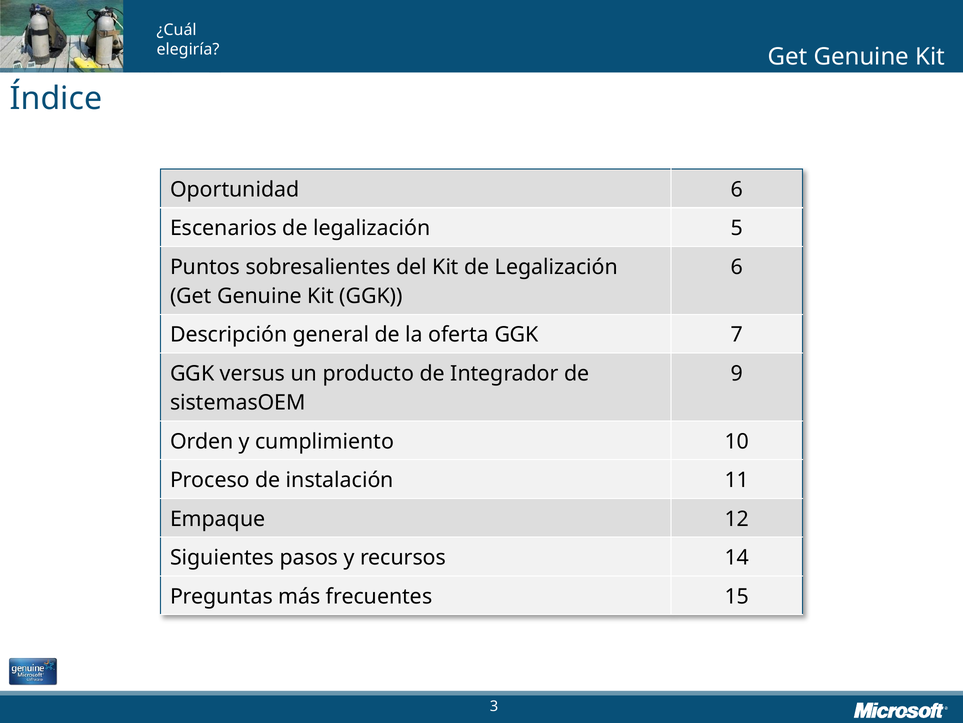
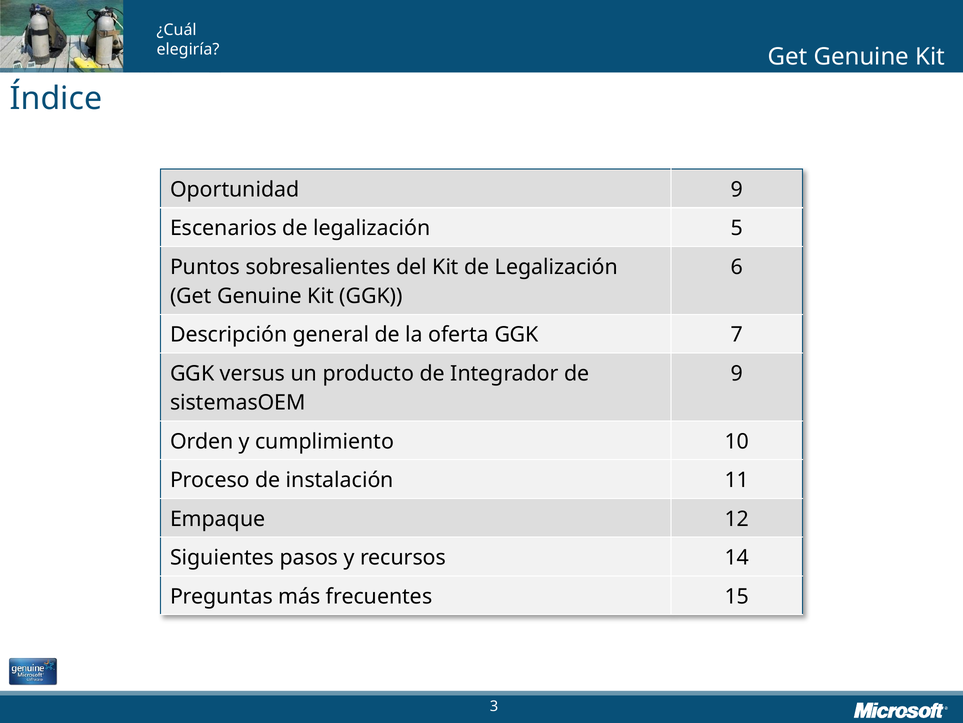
Oportunidad 6: 6 -> 9 (737, 189)
